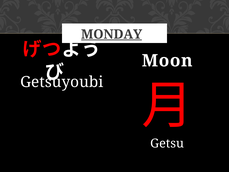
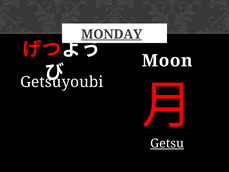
Getsu underline: none -> present (167, 143)
